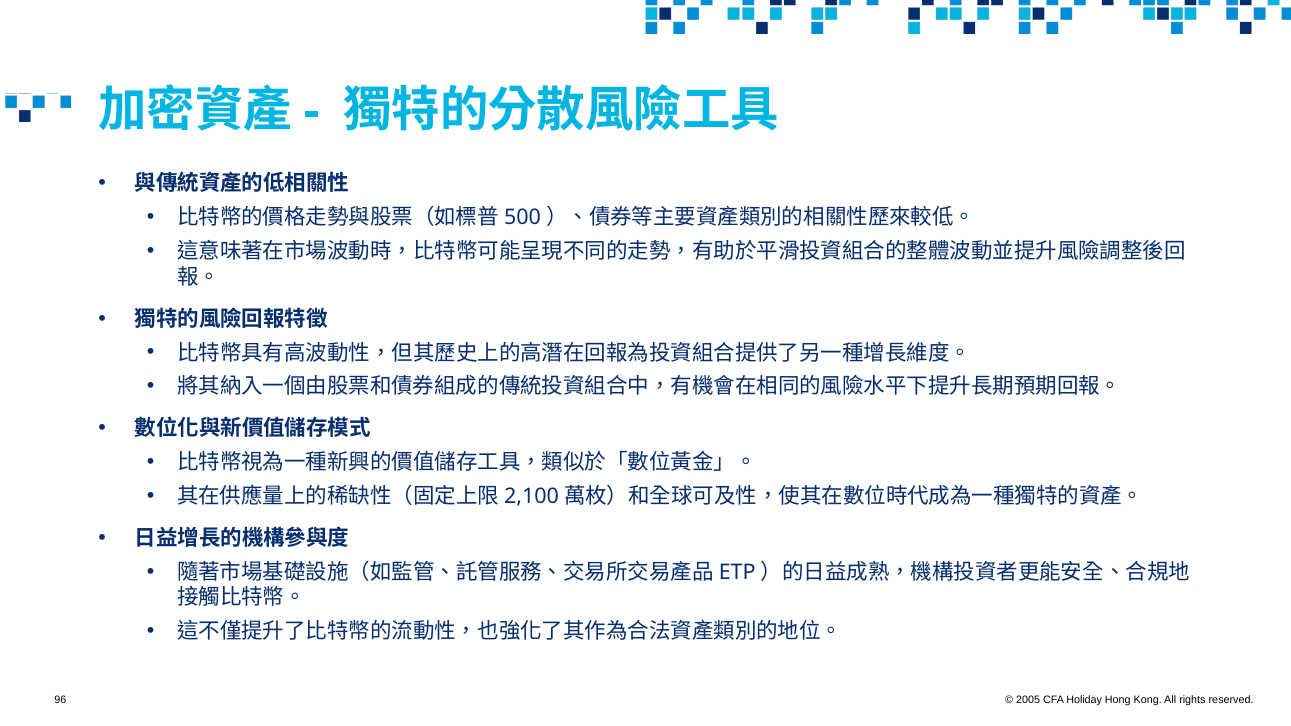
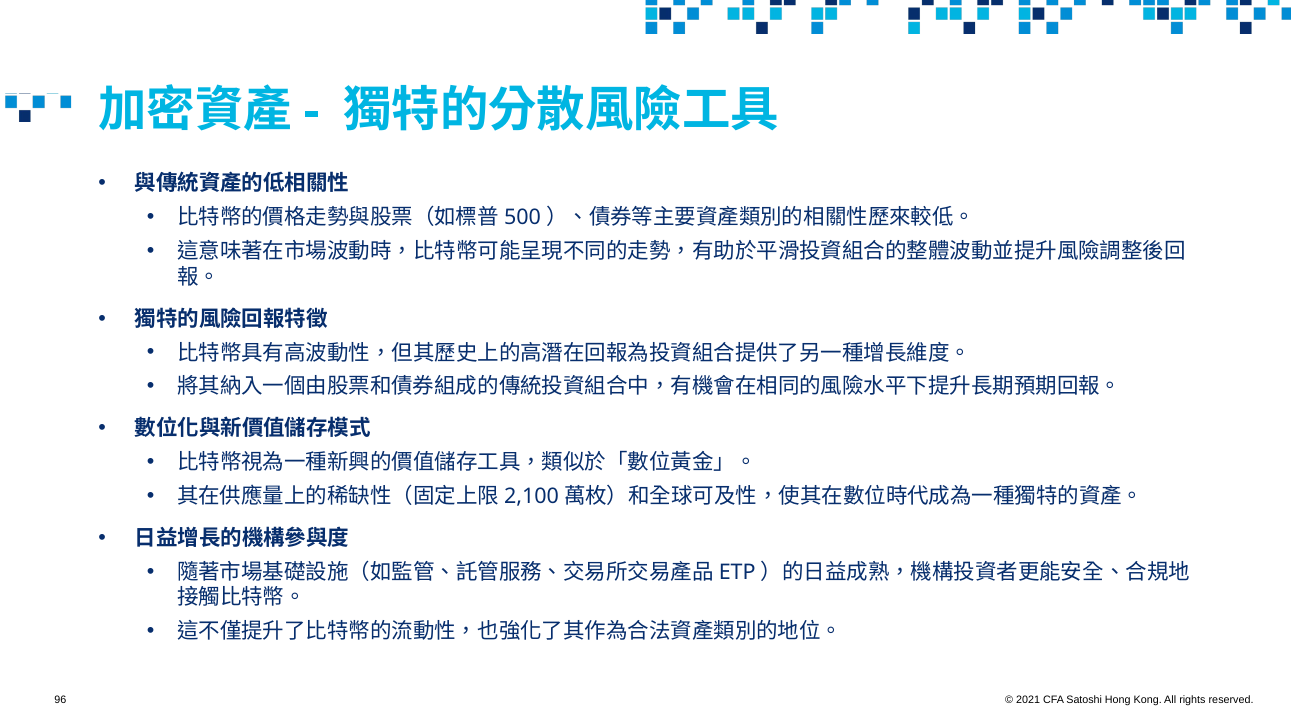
2005: 2005 -> 2021 (1028, 701)
Holiday: Holiday -> Satoshi (1084, 701)
